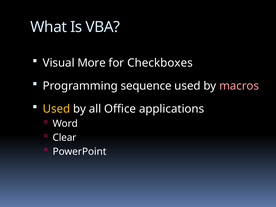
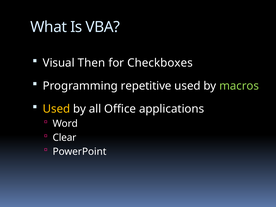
More: More -> Then (91, 63)
sequence: sequence -> repetitive (146, 86)
macros colour: pink -> light green (239, 86)
